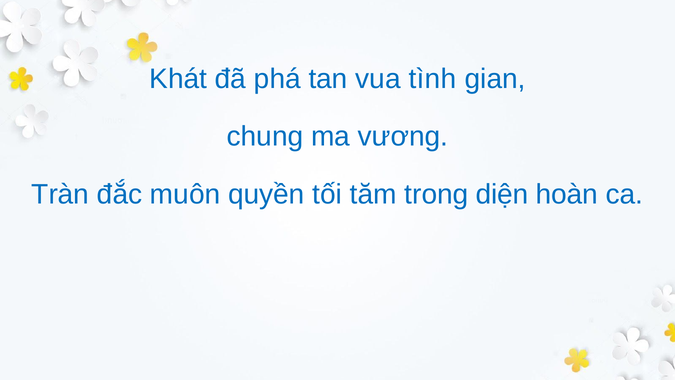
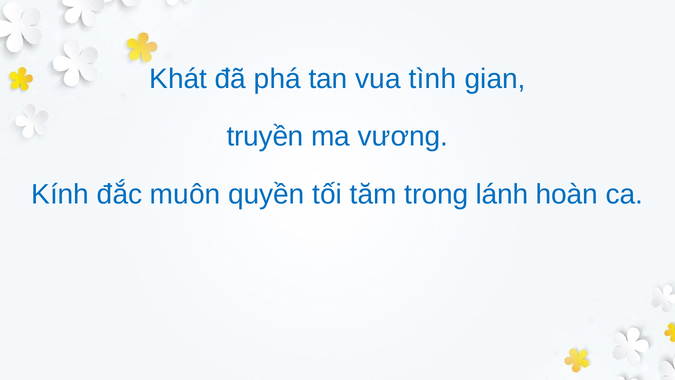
chung: chung -> truyền (265, 137)
Tràn: Tràn -> Kính (60, 194)
diện: diện -> lánh (502, 194)
